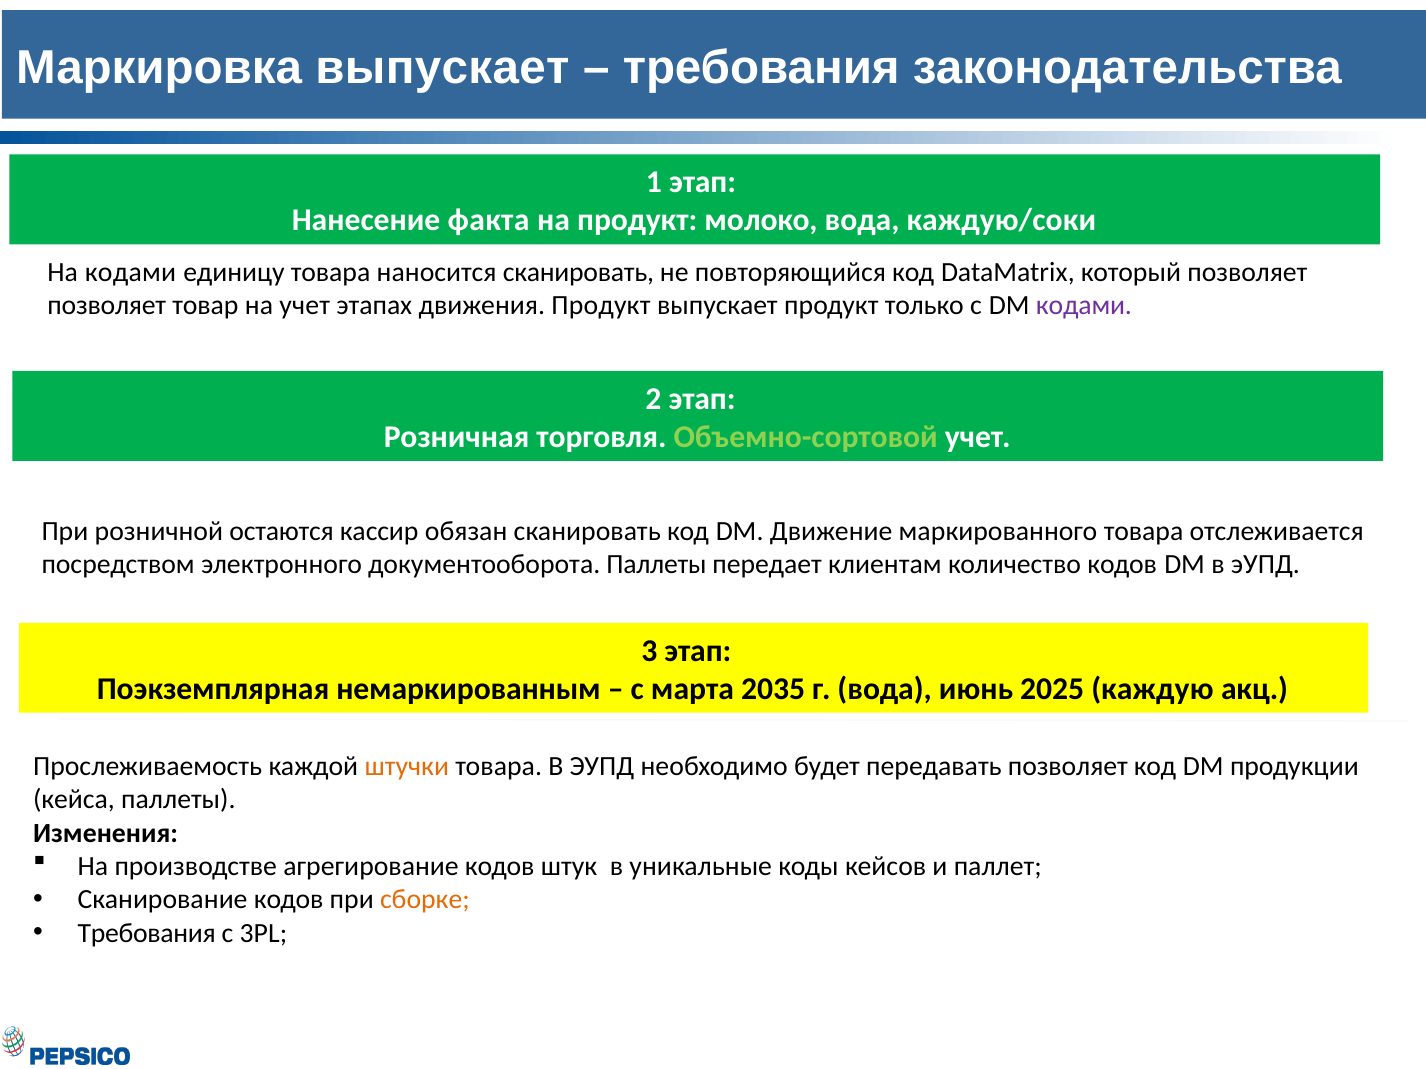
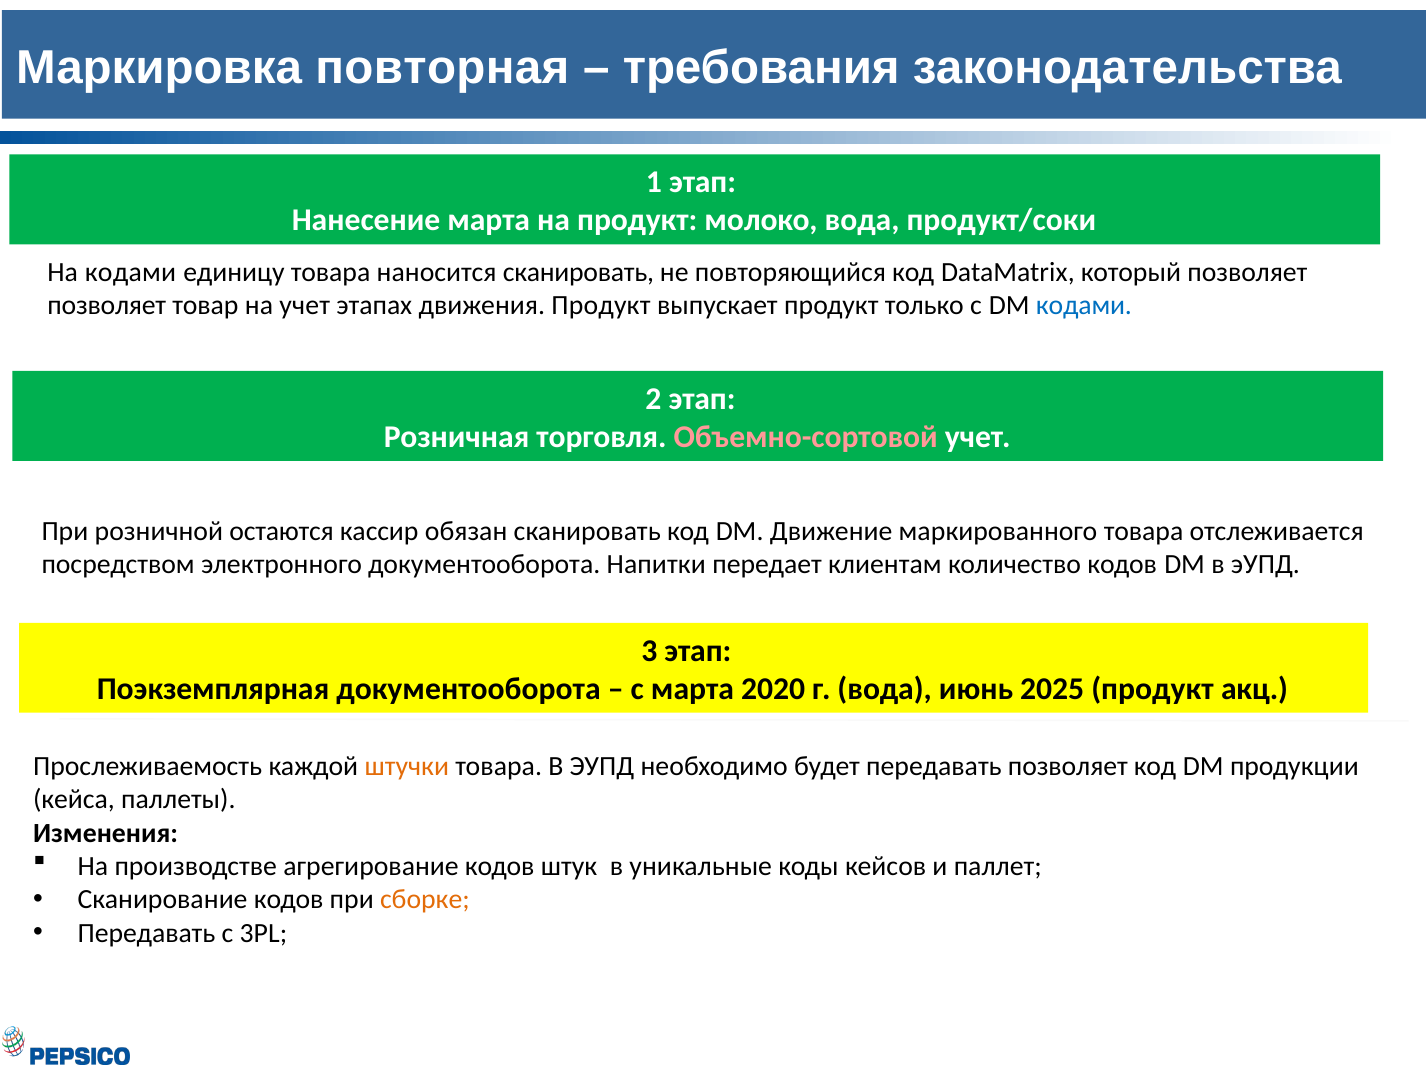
Маркировка выпускает: выпускает -> повторная (442, 68)
Нанесение факта: факта -> марта (489, 221)
каждую/соки: каждую/соки -> продукт/соки (1001, 221)
кодами colour: purple -> blue (1084, 305)
Объемно-сортовой colour: light green -> pink (806, 437)
документооборота Паллеты: Паллеты -> Напитки (656, 565)
Поэкземплярная немаркированным: немаркированным -> документооборота (468, 689)
2035: 2035 -> 2020 (773, 689)
2025 каждую: каждую -> продукт (1152, 689)
Требования: Требования -> Передавать (147, 933)
